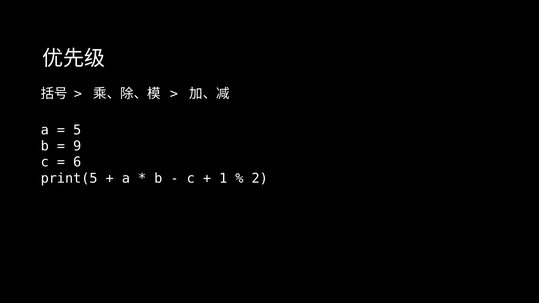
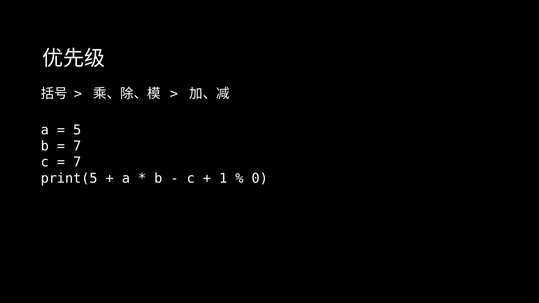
9: 9 -> 7 (77, 146)
6: 6 -> 7 (77, 162)
2: 2 -> 0 (260, 178)
